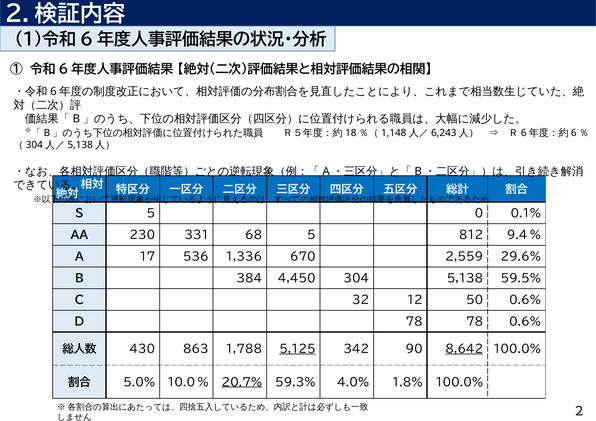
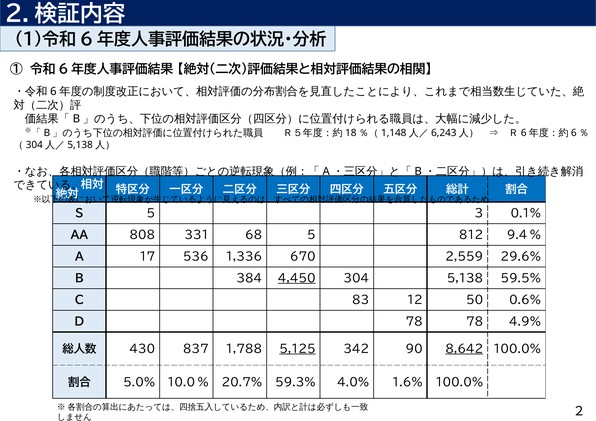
0: 0 -> 3 (479, 214)
230: 230 -> 808 (142, 235)
4,450 underline: none -> present (297, 279)
32: 32 -> 83 (361, 300)
78 0.6%: 0.6% -> 4.9% (525, 322)
863: 863 -> 837 (196, 349)
20.7% underline: present -> none (242, 383)
1.8%: 1.8% -> 1.6% (407, 383)
